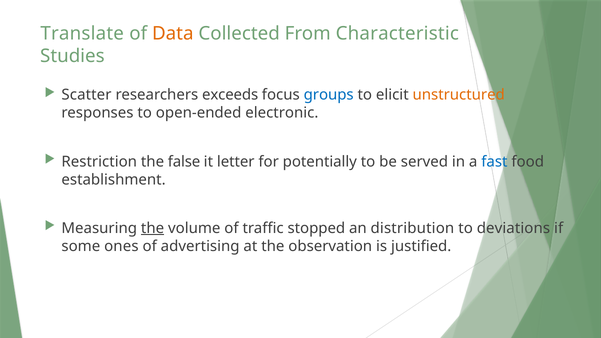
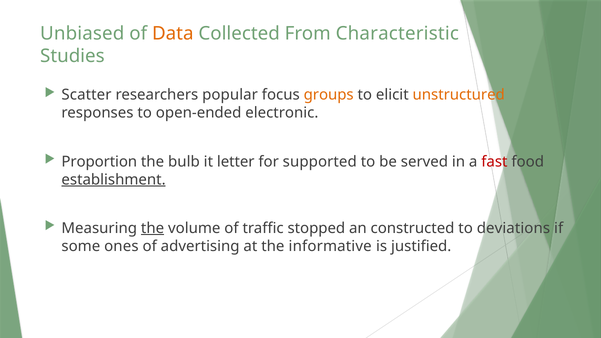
Translate: Translate -> Unbiased (82, 34)
exceeds: exceeds -> popular (230, 95)
groups colour: blue -> orange (329, 95)
Restriction: Restriction -> Proportion (99, 162)
false: false -> bulb (184, 162)
potentially: potentially -> supported (320, 162)
fast colour: blue -> red (494, 162)
establishment underline: none -> present (114, 180)
distribution: distribution -> constructed (413, 228)
observation: observation -> informative (330, 246)
